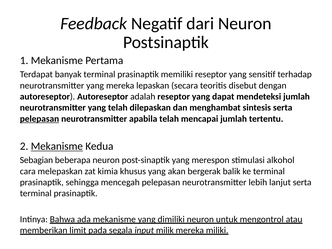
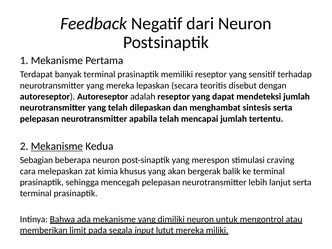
pelepasan underline: present -> none (40, 119)
alkohol: alkohol -> craving (281, 160)
milik: milik -> lutut (165, 230)
